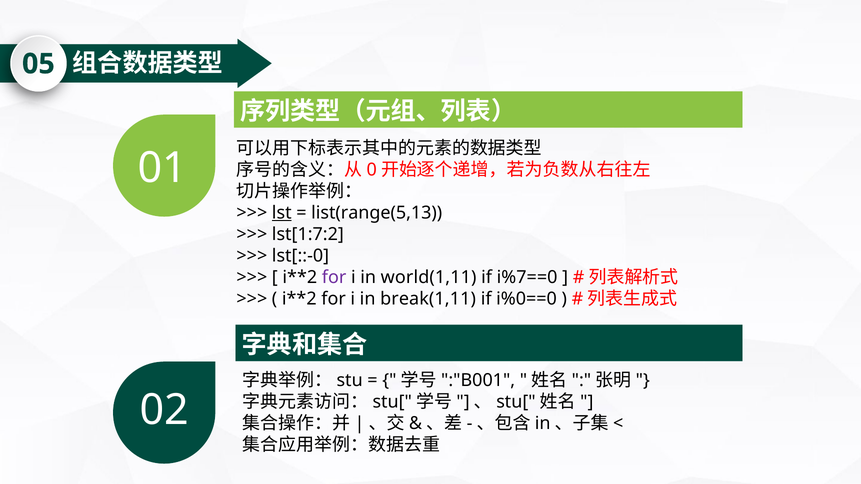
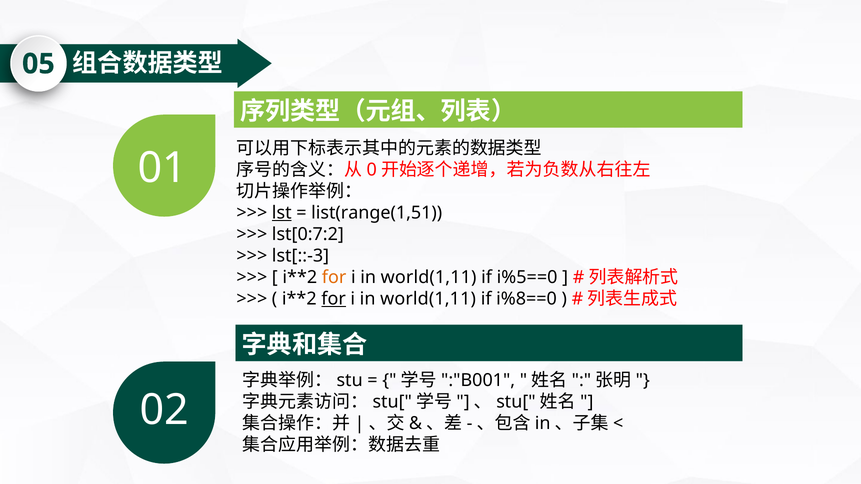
list(range(5,13: list(range(5,13 -> list(range(1,51 (377, 213)
lst[1:7:2: lst[1:7:2 -> lst[0:7:2 (308, 235)
lst[::-0: lst[::-0 -> lst[::-3 (300, 256)
for colour: purple -> orange (334, 278)
i%7==0: i%7==0 -> i%5==0 (527, 278)
for underline: none -> present (334, 299)
break(1,11: break(1,11 -> world(1,11 (428, 299)
i%0==0: i%0==0 -> i%8==0 (527, 299)
